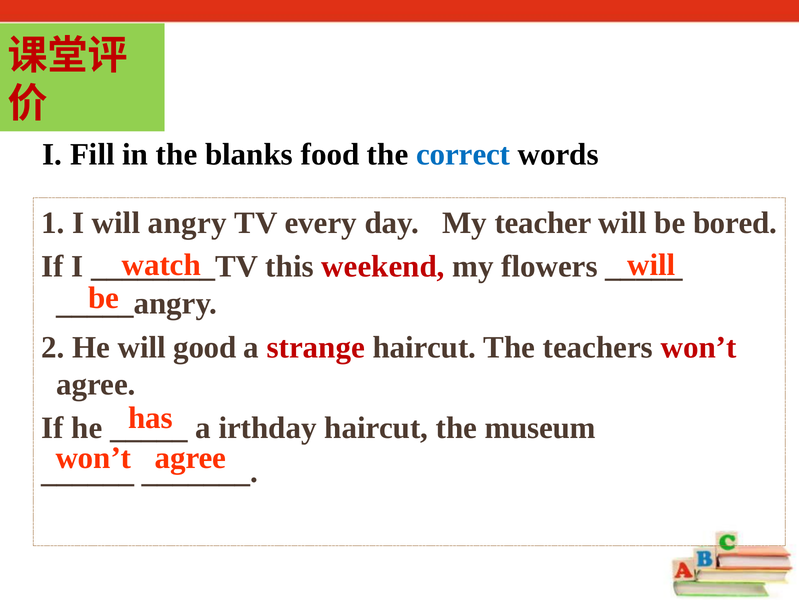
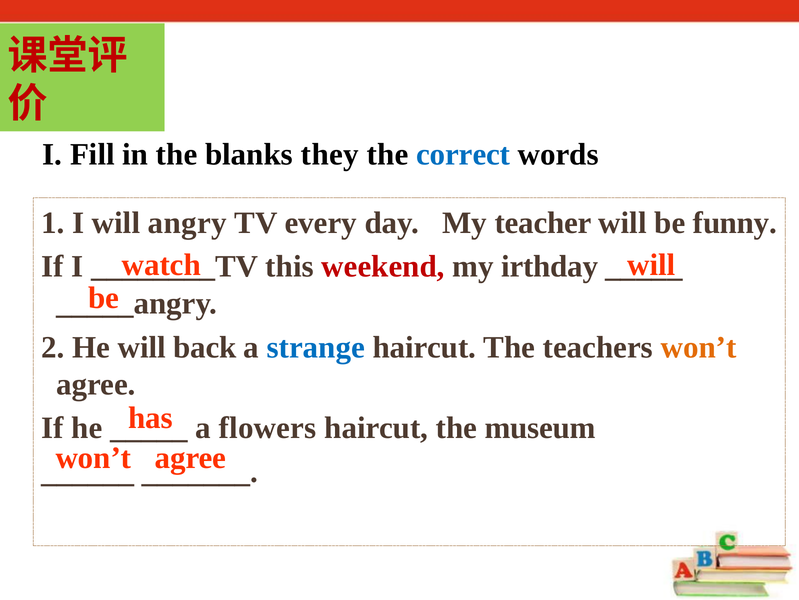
food: food -> they (330, 154)
bored: bored -> funny (735, 222)
flowers: flowers -> irthday (550, 266)
good: good -> back (205, 347)
strange colour: red -> blue (316, 347)
won’t colour: red -> orange (699, 347)
irthday: irthday -> flowers (268, 428)
